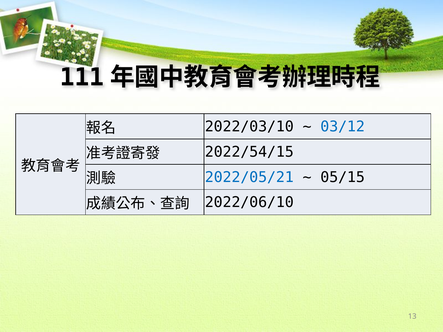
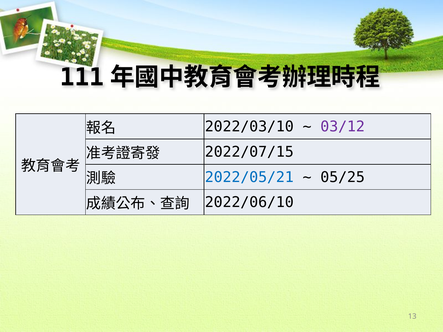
03/12 colour: blue -> purple (343, 127)
2022/54/15: 2022/54/15 -> 2022/07/15 (249, 152)
05/15: 05/15 -> 05/25 (343, 177)
